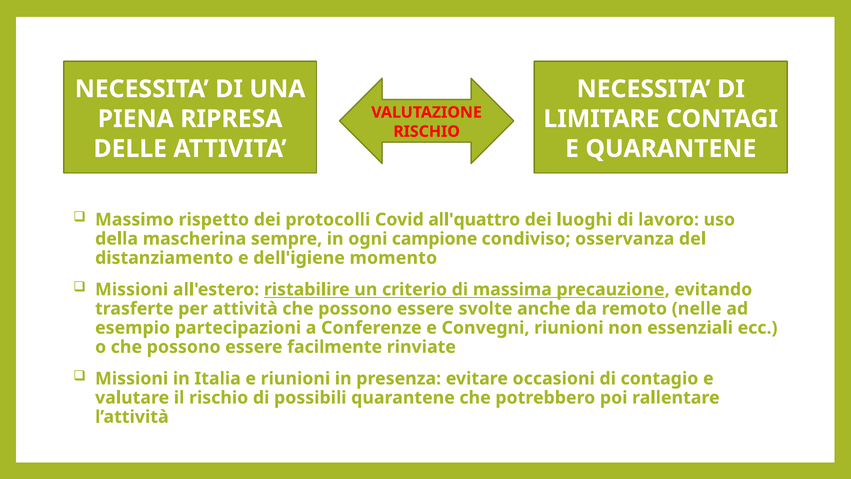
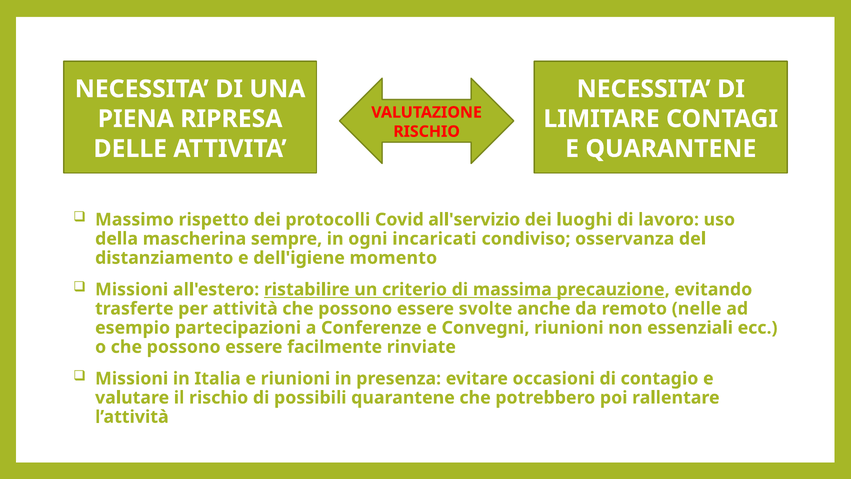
all'quattro: all'quattro -> all'servizio (474, 219)
campione: campione -> incaricati (434, 239)
